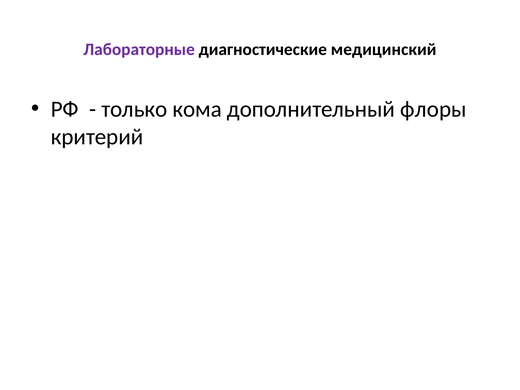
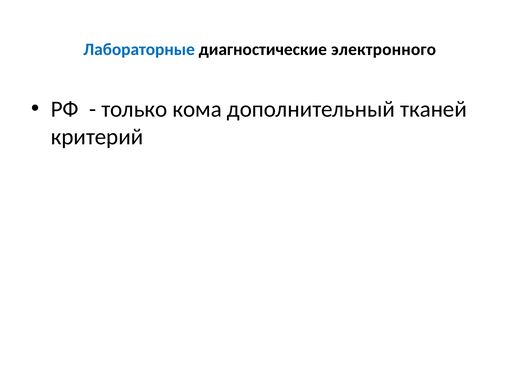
Лабораторные colour: purple -> blue (139, 49)
медицинский: медицинский -> электронного (384, 49)
флоры: флоры -> тканей (434, 109)
